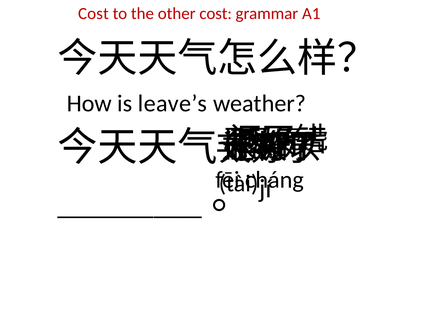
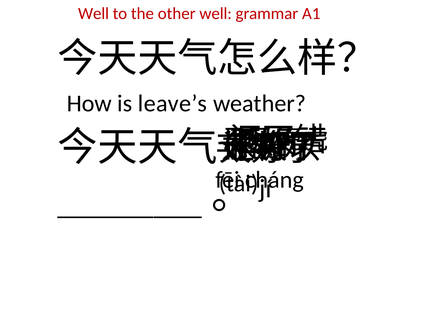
Cost: Cost -> Well (94, 13)
other cost: cost -> well (216, 13)
